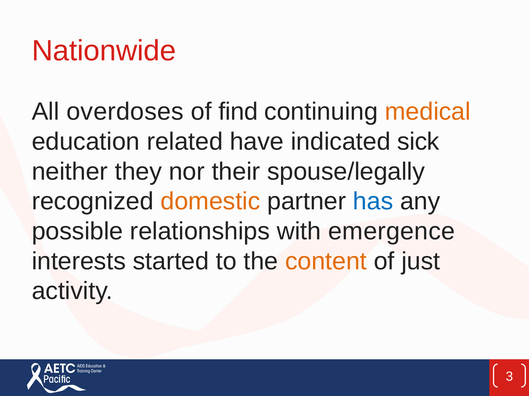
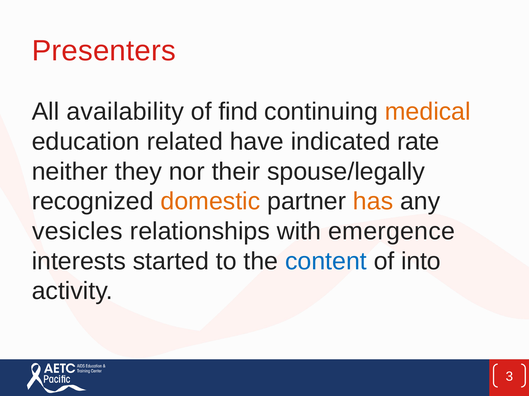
Nationwide: Nationwide -> Presenters (104, 51)
overdoses: overdoses -> availability (125, 112)
sick: sick -> rate (418, 142)
has colour: blue -> orange (373, 202)
possible: possible -> vesicles (77, 232)
content colour: orange -> blue (326, 262)
just: just -> into (421, 262)
